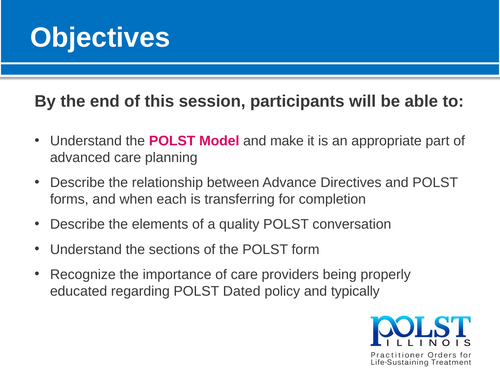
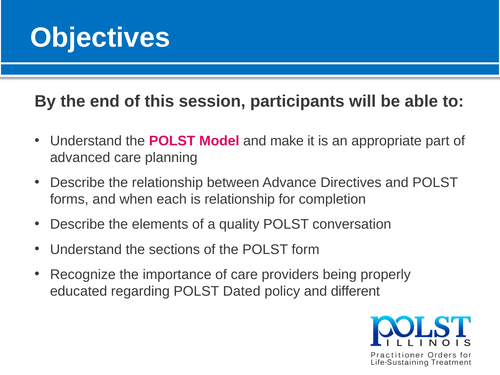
is transferring: transferring -> relationship (240, 199)
typically: typically -> different (355, 291)
